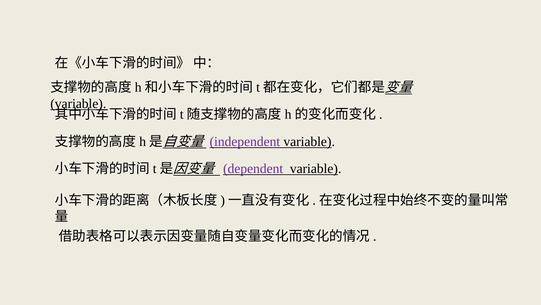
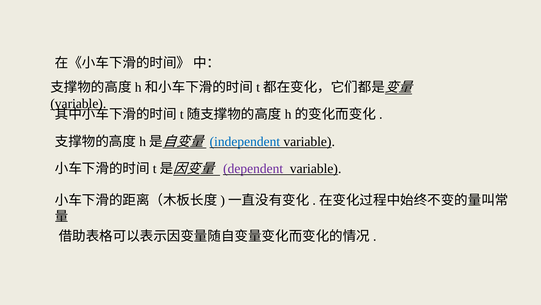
independent colour: purple -> blue (245, 141)
